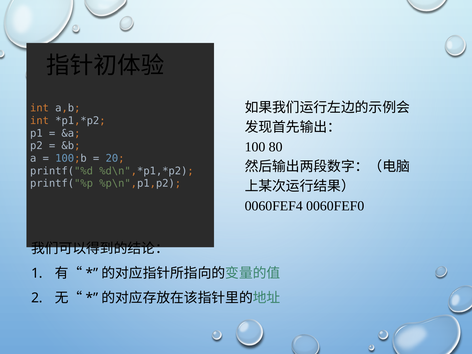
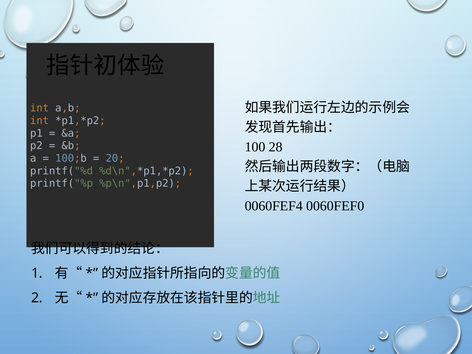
80: 80 -> 28 (276, 147)
